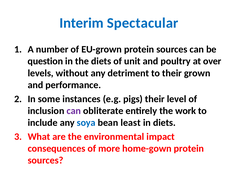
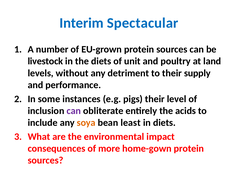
question: question -> livestock (45, 61)
over: over -> land (212, 61)
grown: grown -> supply (197, 73)
work: work -> acids (186, 111)
soya colour: blue -> orange (86, 123)
